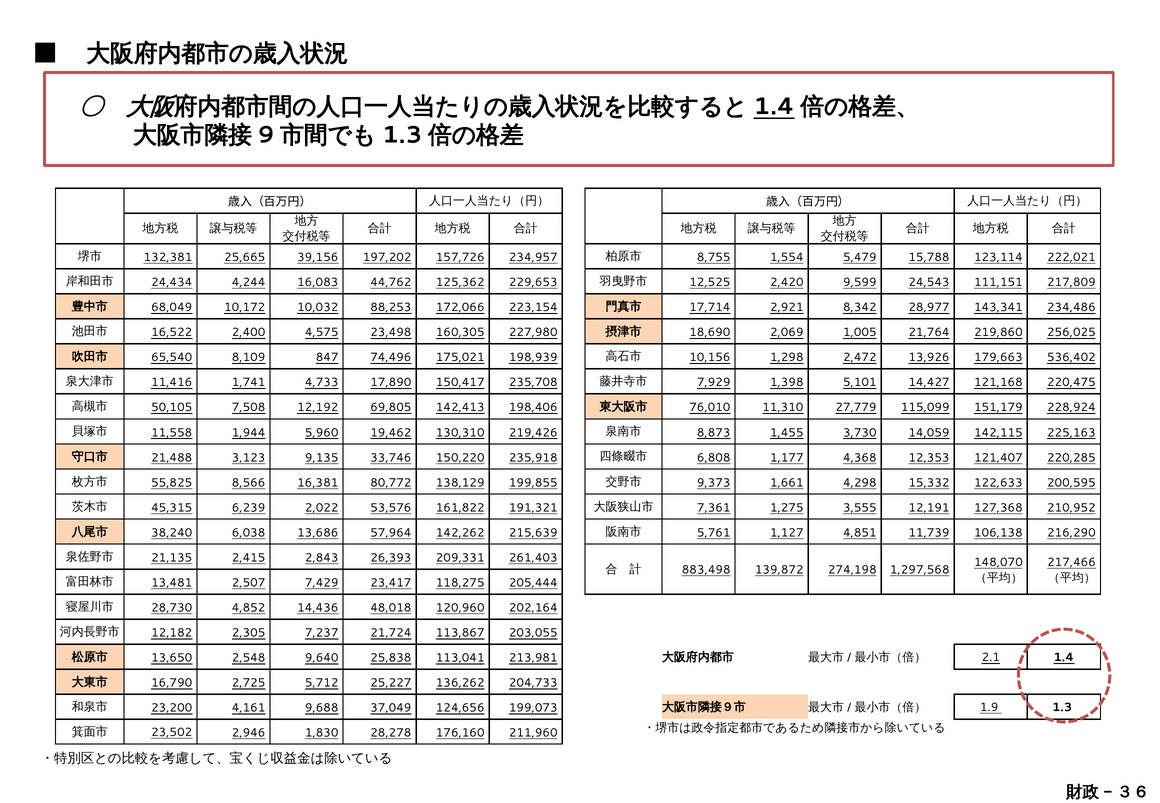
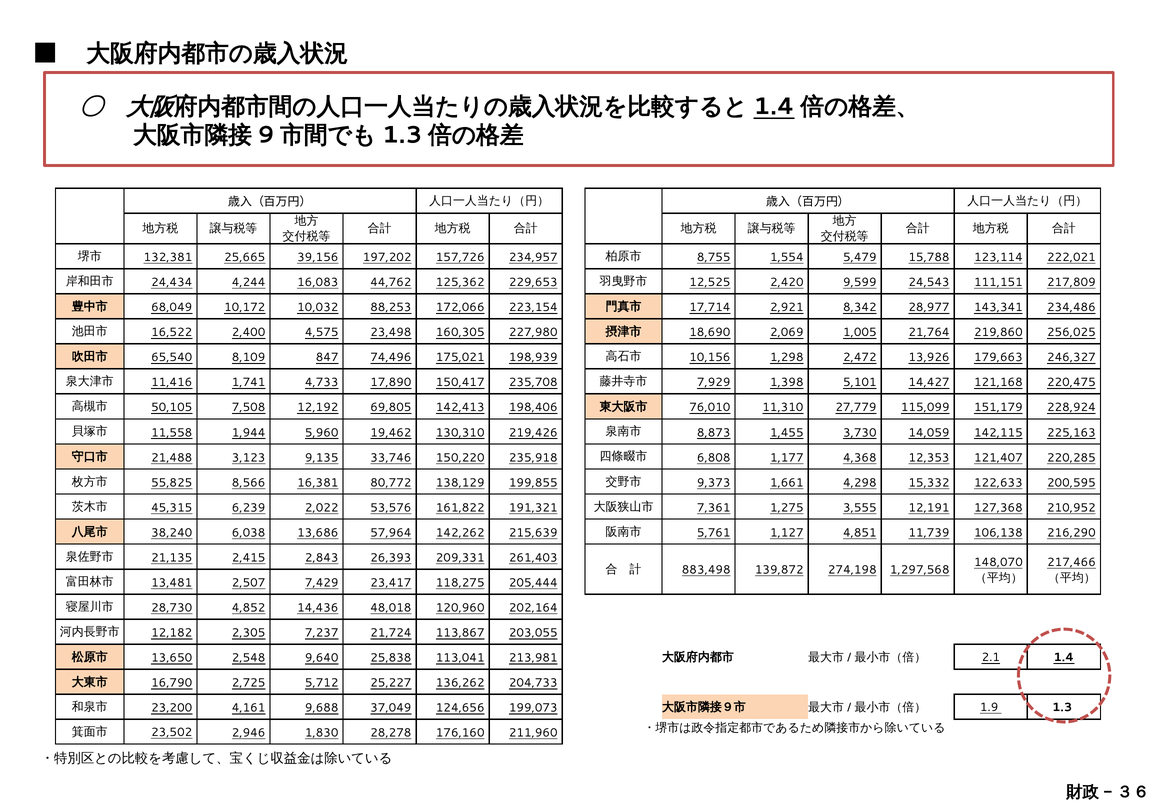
536,402: 536,402 -> 246,327 (1071, 358)
